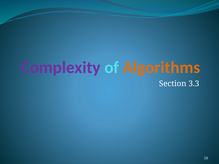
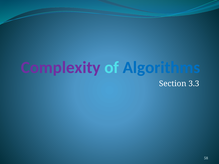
Algorithms colour: orange -> blue (161, 68)
